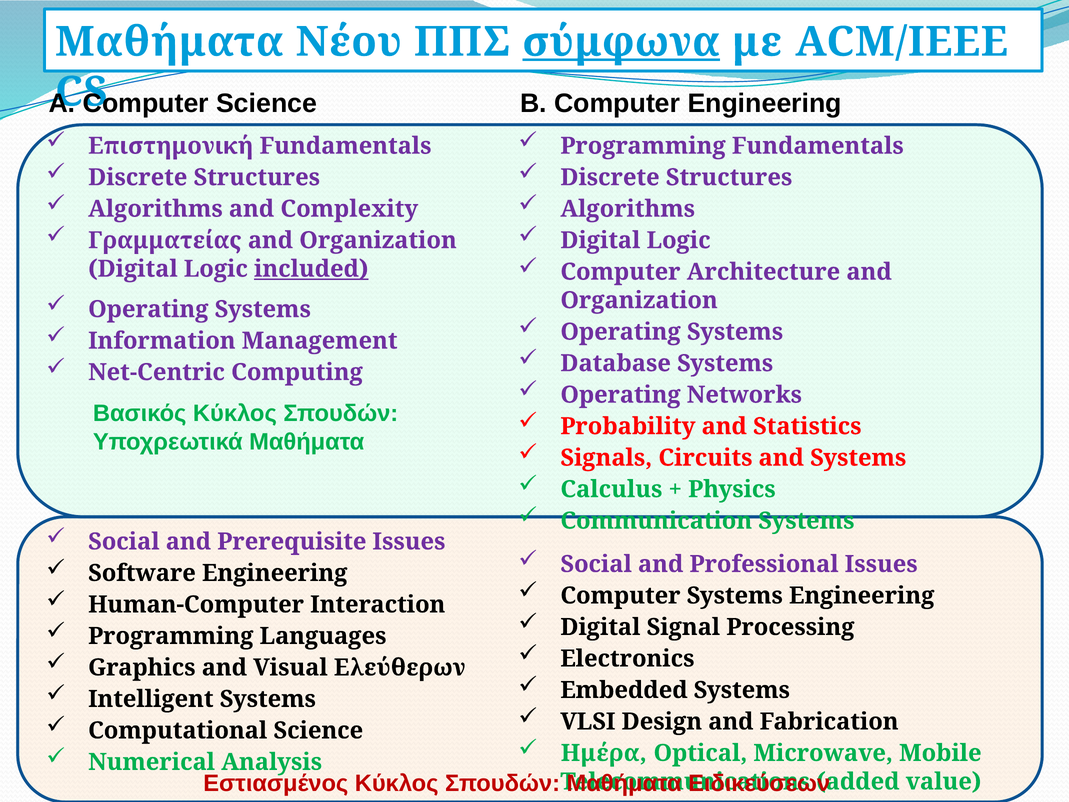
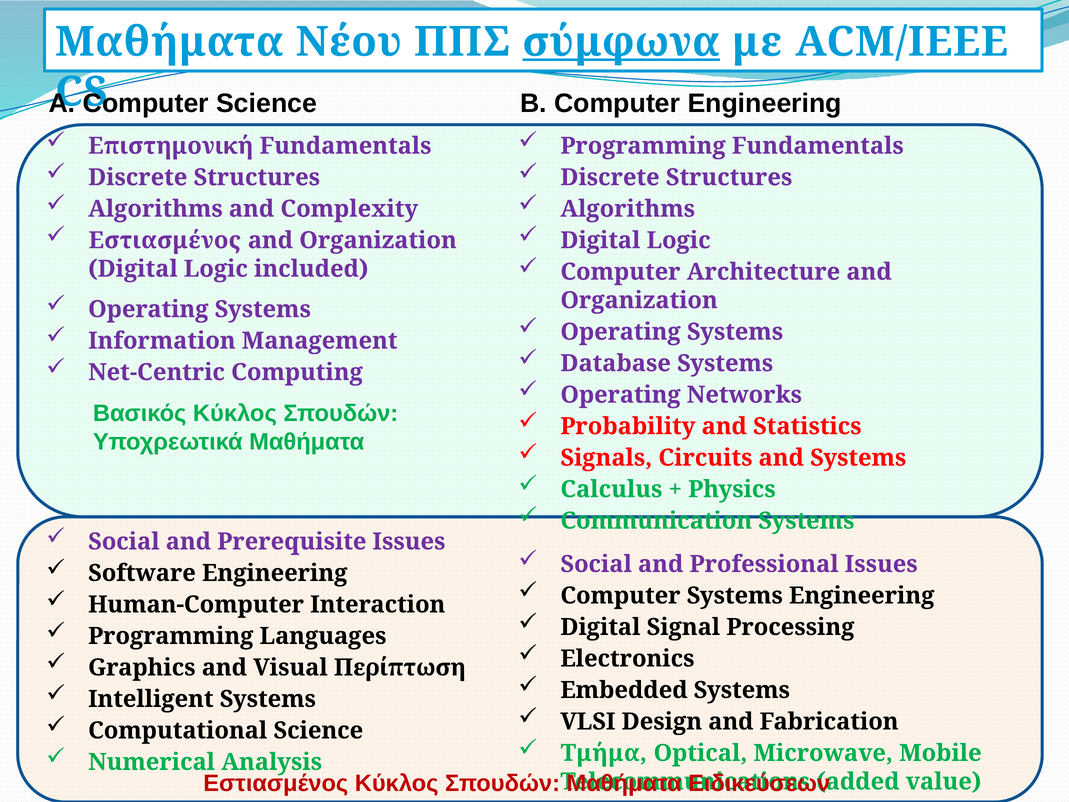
Γραμματείας: Γραμματείας -> Εστιασμένος (165, 240)
included underline: present -> none (311, 269)
Ελεύθερων: Ελεύθερων -> Περίπτωση (400, 667)
Ημέρα: Ημέρα -> Τμήμα (604, 753)
